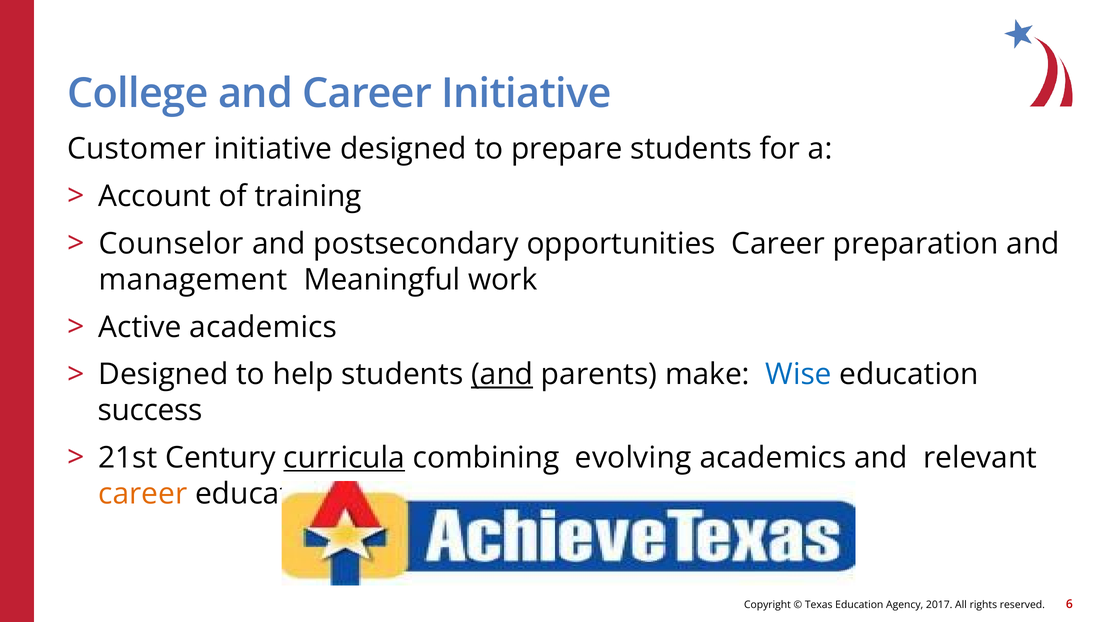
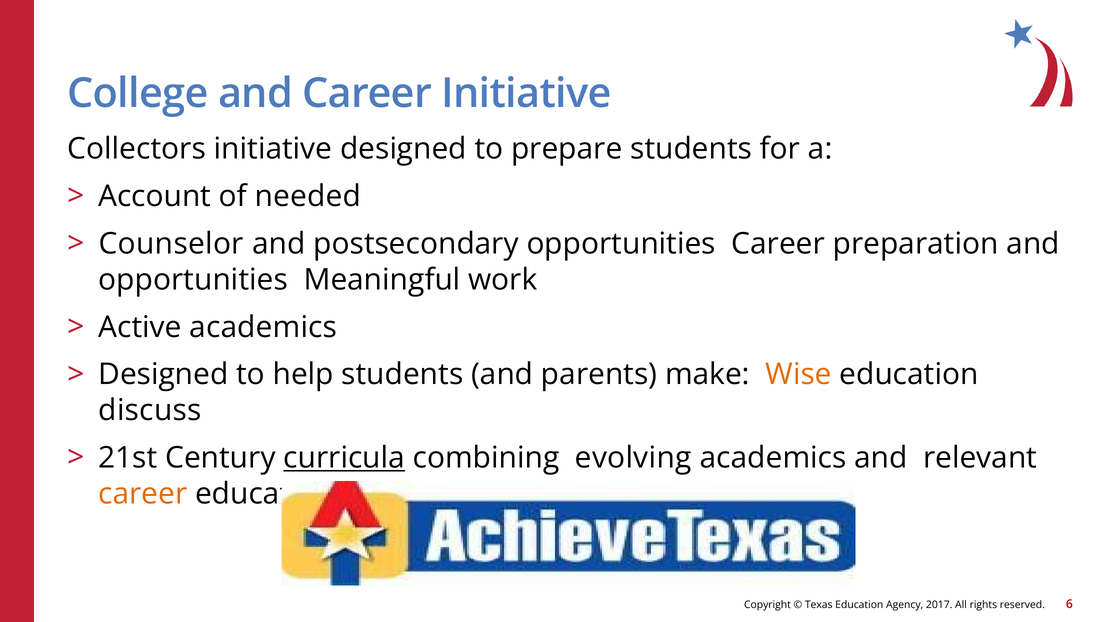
Customer: Customer -> Collectors (137, 149)
training: training -> needed (308, 196)
management: management -> opportunities (193, 280)
and underline: present -> none (502, 375)
Wise colour: blue -> orange (798, 375)
success: success -> discuss (150, 411)
